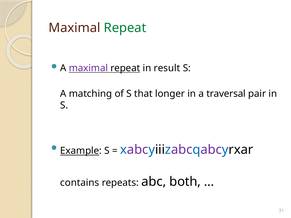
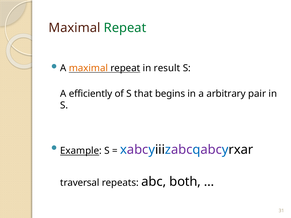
maximal colour: purple -> orange (88, 68)
matching: matching -> efficiently (91, 94)
longer: longer -> begins (170, 94)
traversal: traversal -> arbitrary (226, 94)
contains: contains -> traversal (80, 183)
